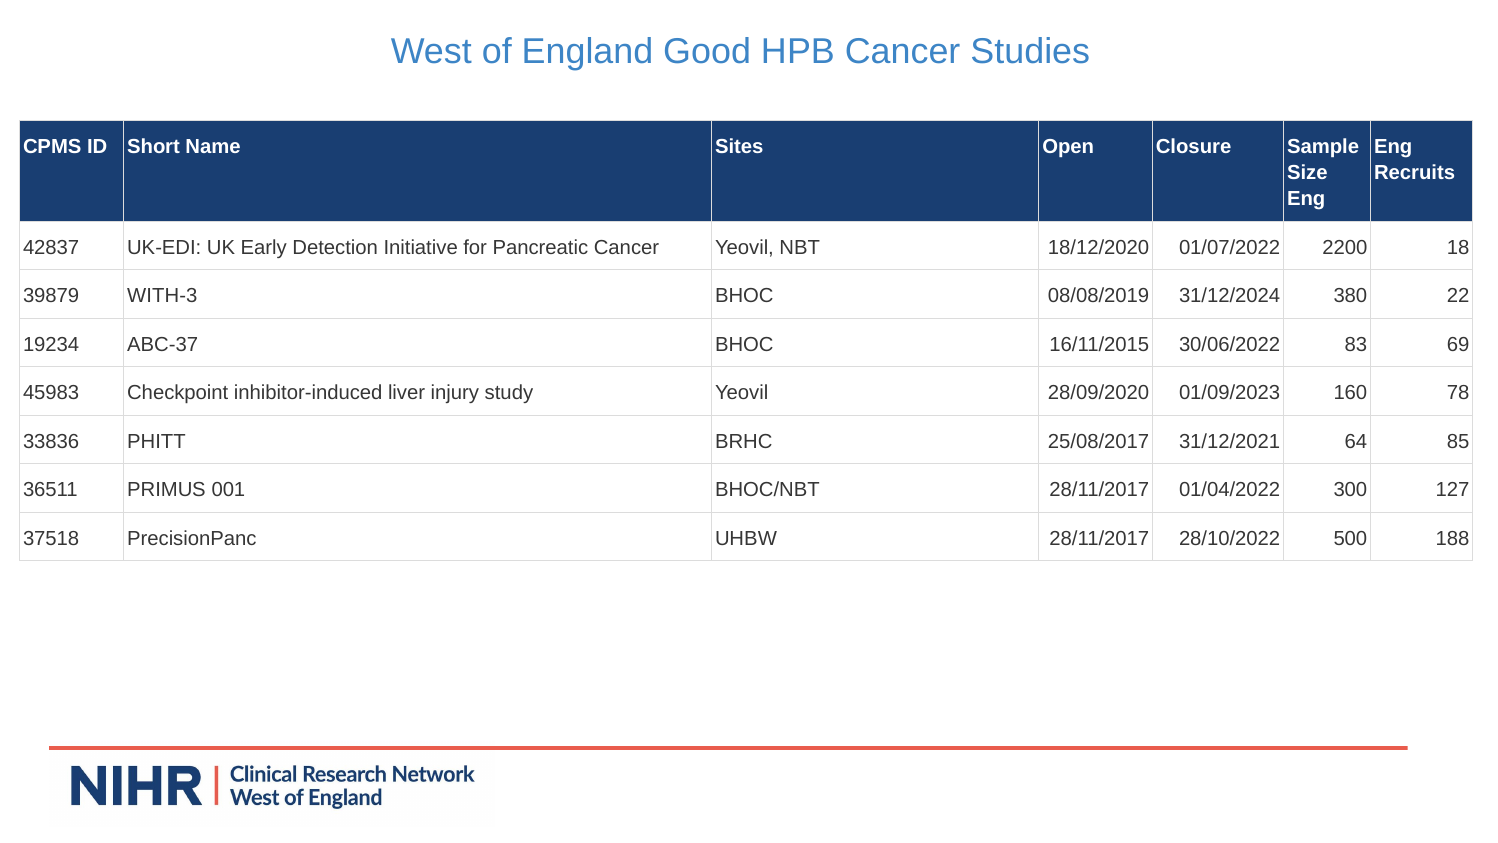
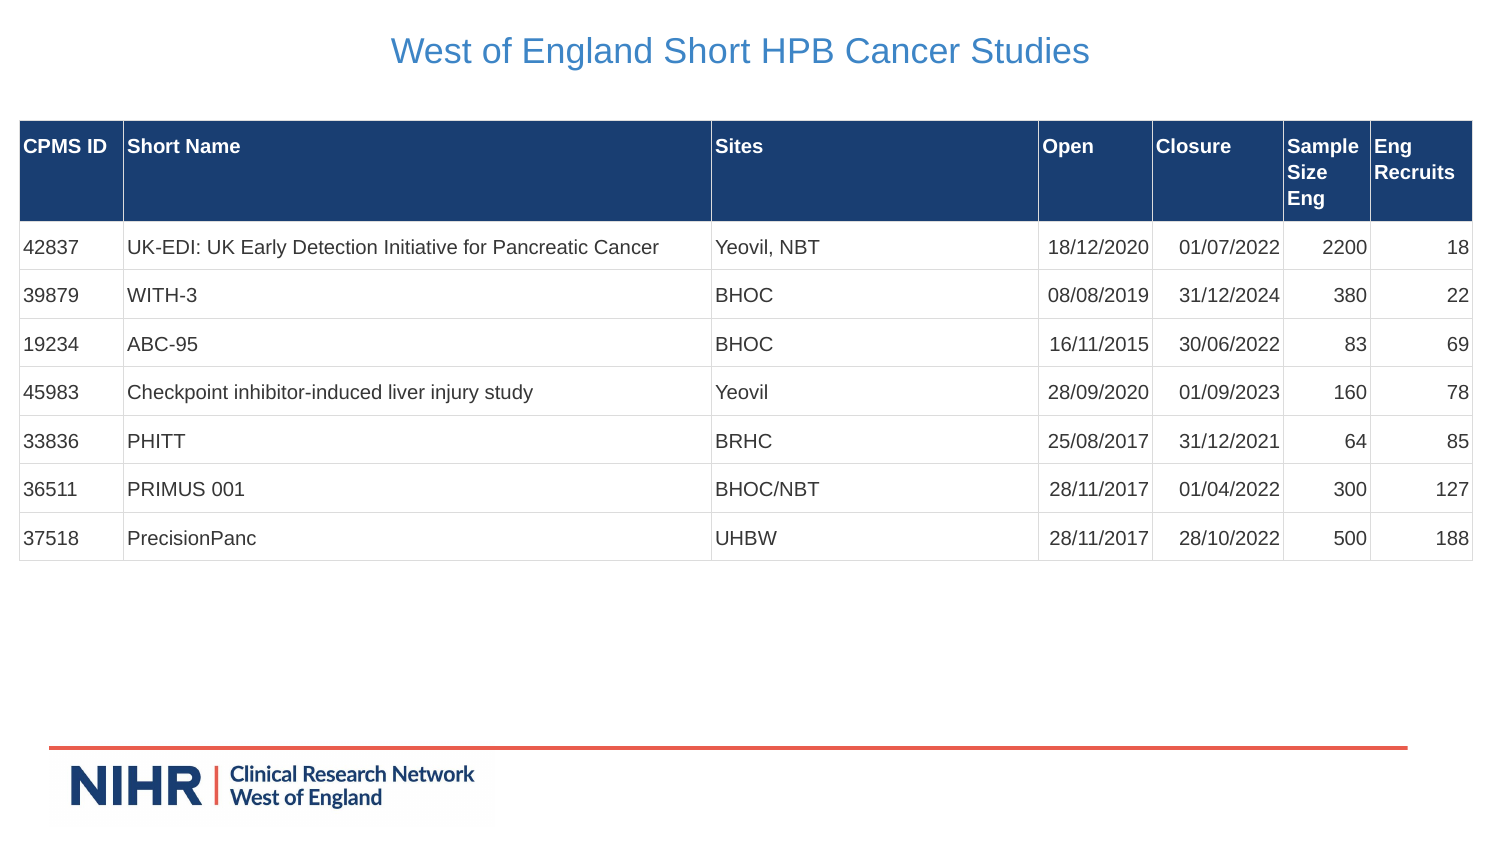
England Good: Good -> Short (707, 52)
ABC-37: ABC-37 -> ABC-95 (163, 344)
